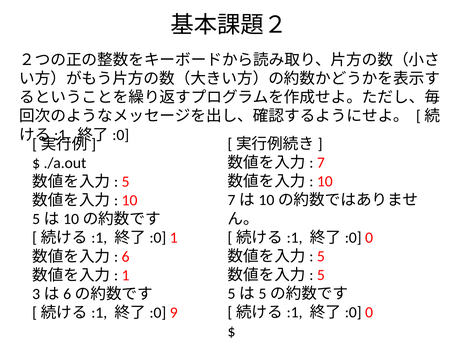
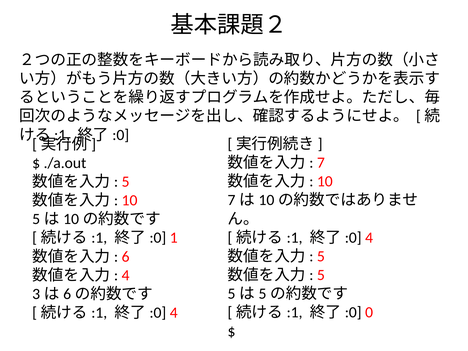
0: 0 -> 4 (369, 238)
1: 1 -> 4 (126, 275)
9: 9 -> 4 (174, 313)
